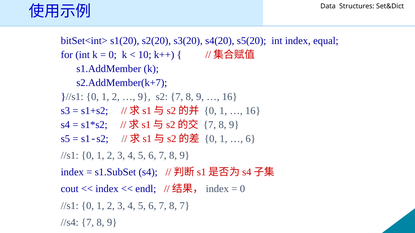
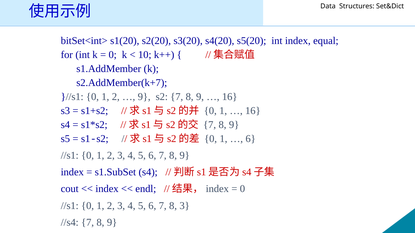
8 7: 7 -> 3 (185, 206)
